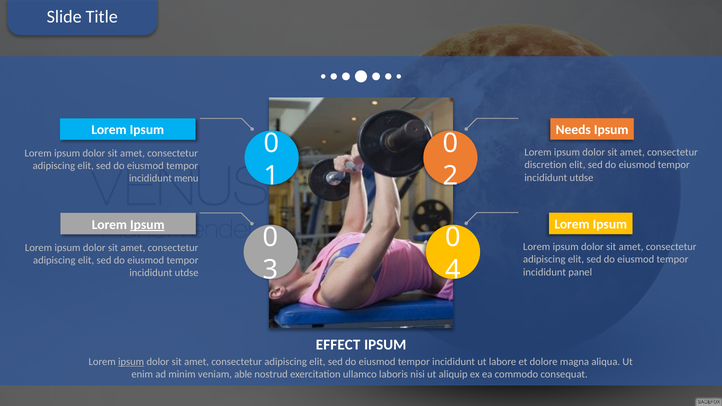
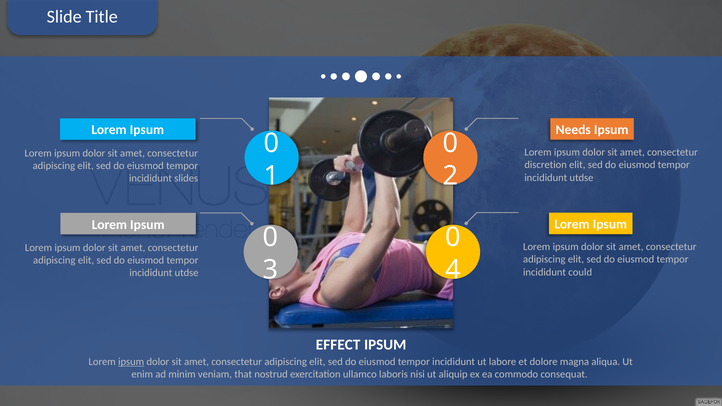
menu: menu -> slides (186, 178)
Ipsum underline: present -> none (147, 225)
panel: panel -> could (580, 272)
able: able -> that (243, 374)
